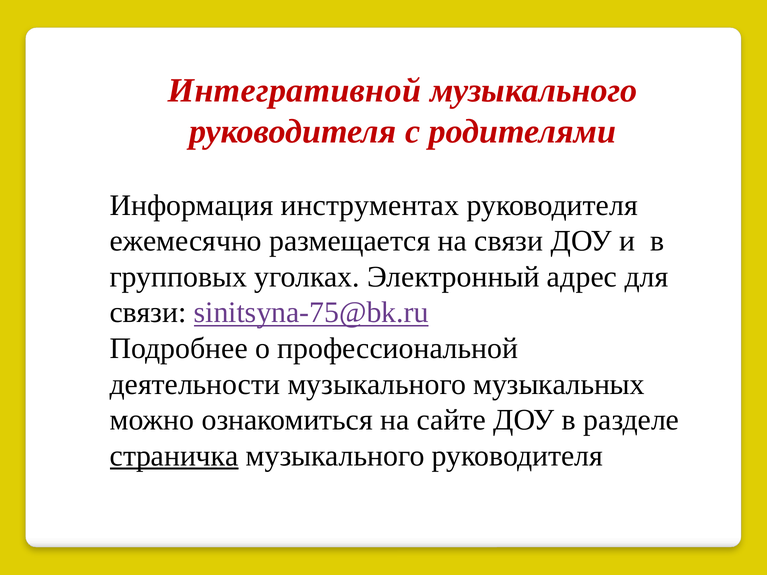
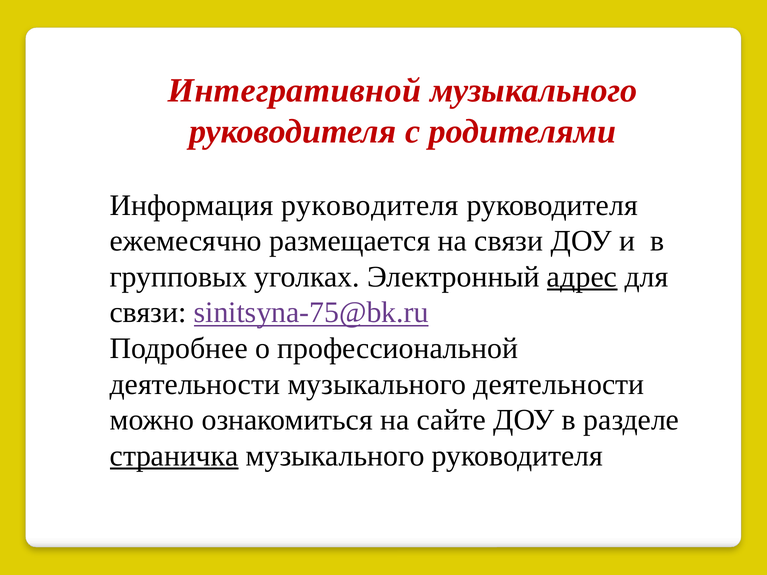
Информация инструментах: инструментах -> руководителя (370, 205)
адрес underline: none -> present (582, 277)
музыкального музыкальных: музыкальных -> деятельности (559, 384)
